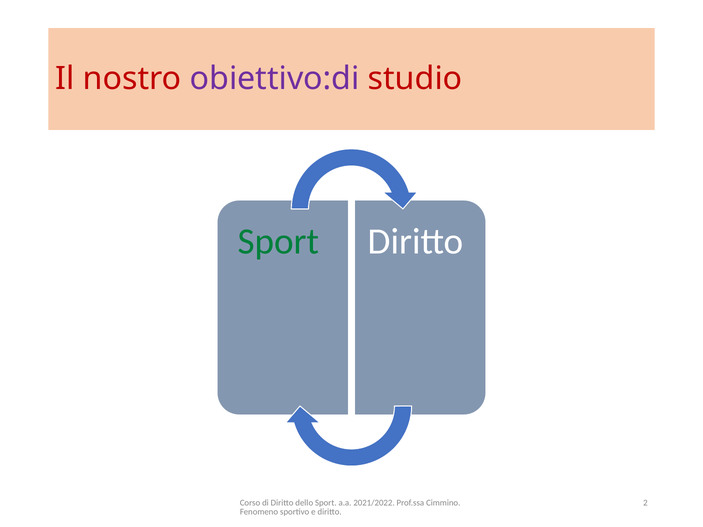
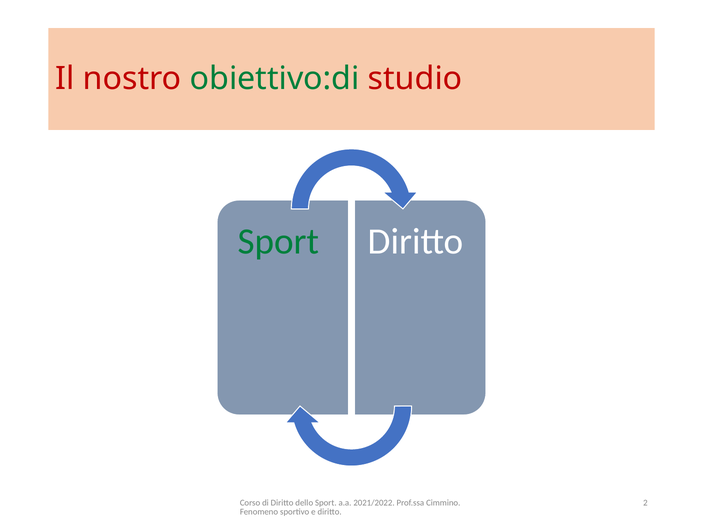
obiettivo:di colour: purple -> green (275, 79)
